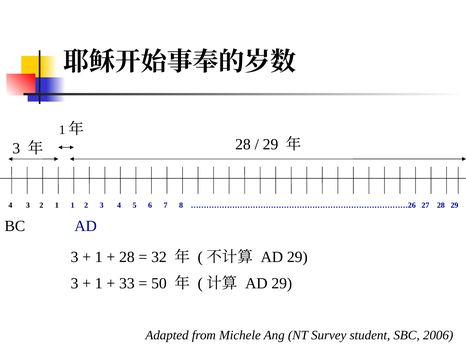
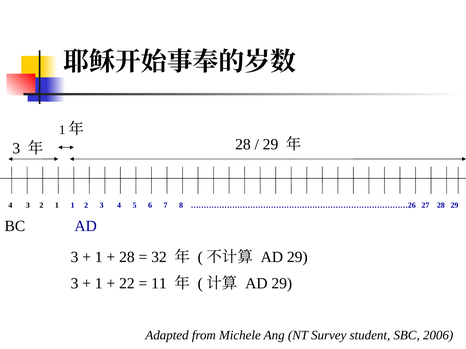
33: 33 -> 22 (127, 284)
50: 50 -> 11 (159, 284)
